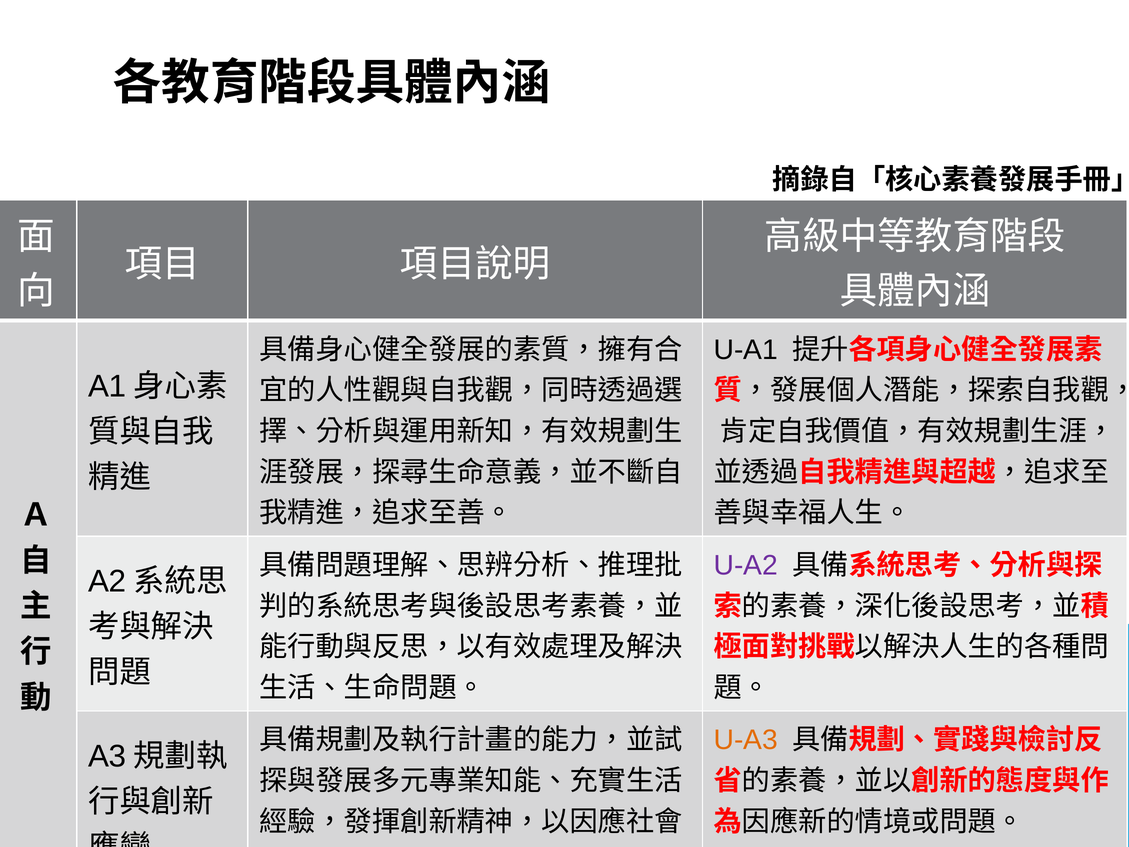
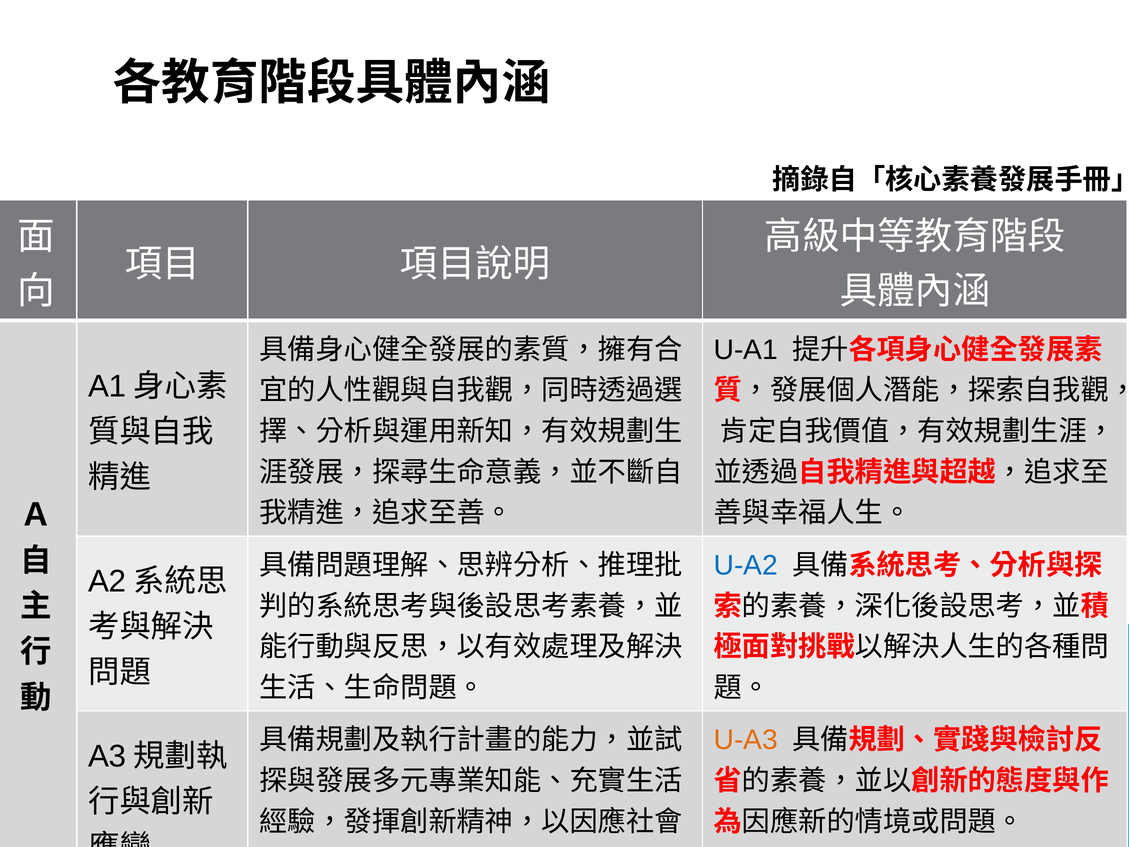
U-A2 colour: purple -> blue (746, 565)
